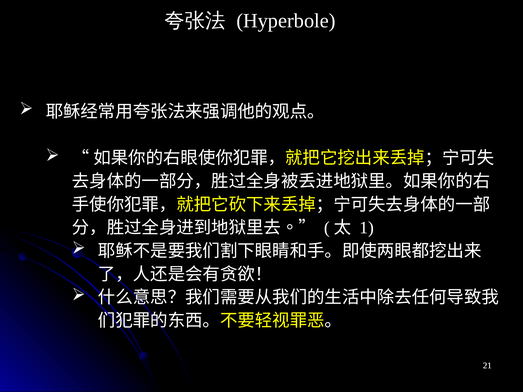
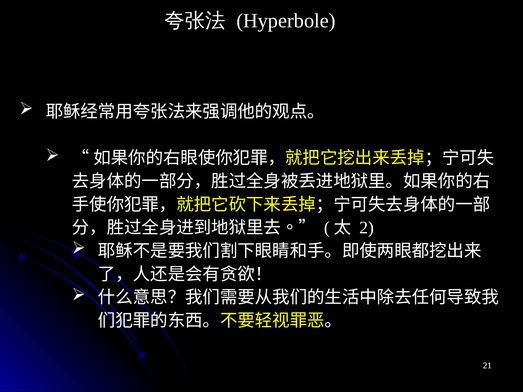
1: 1 -> 2 (367, 228)
